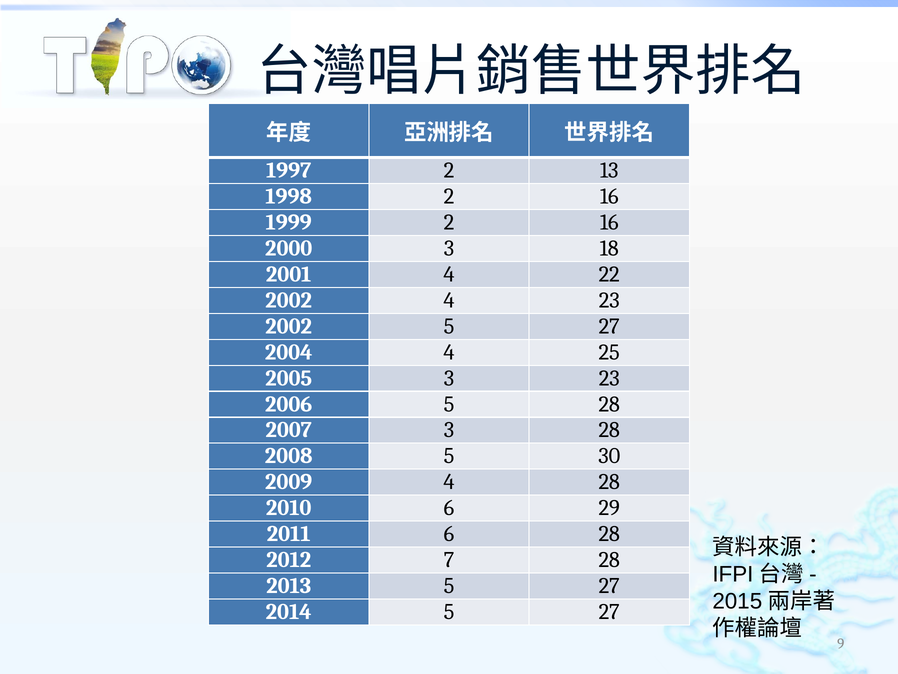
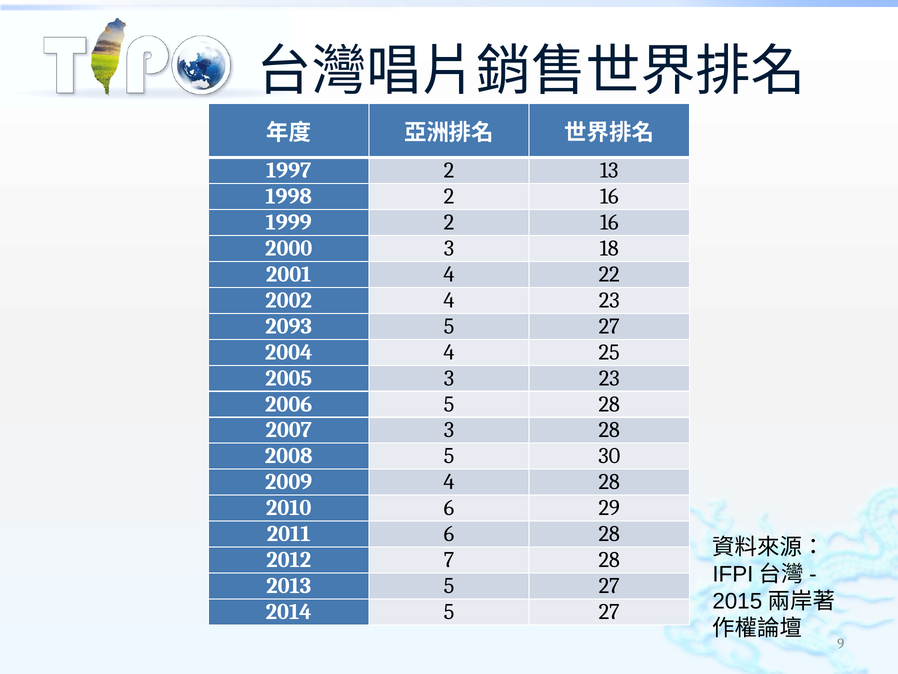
2002: 2002 -> 2093 (289, 326)
